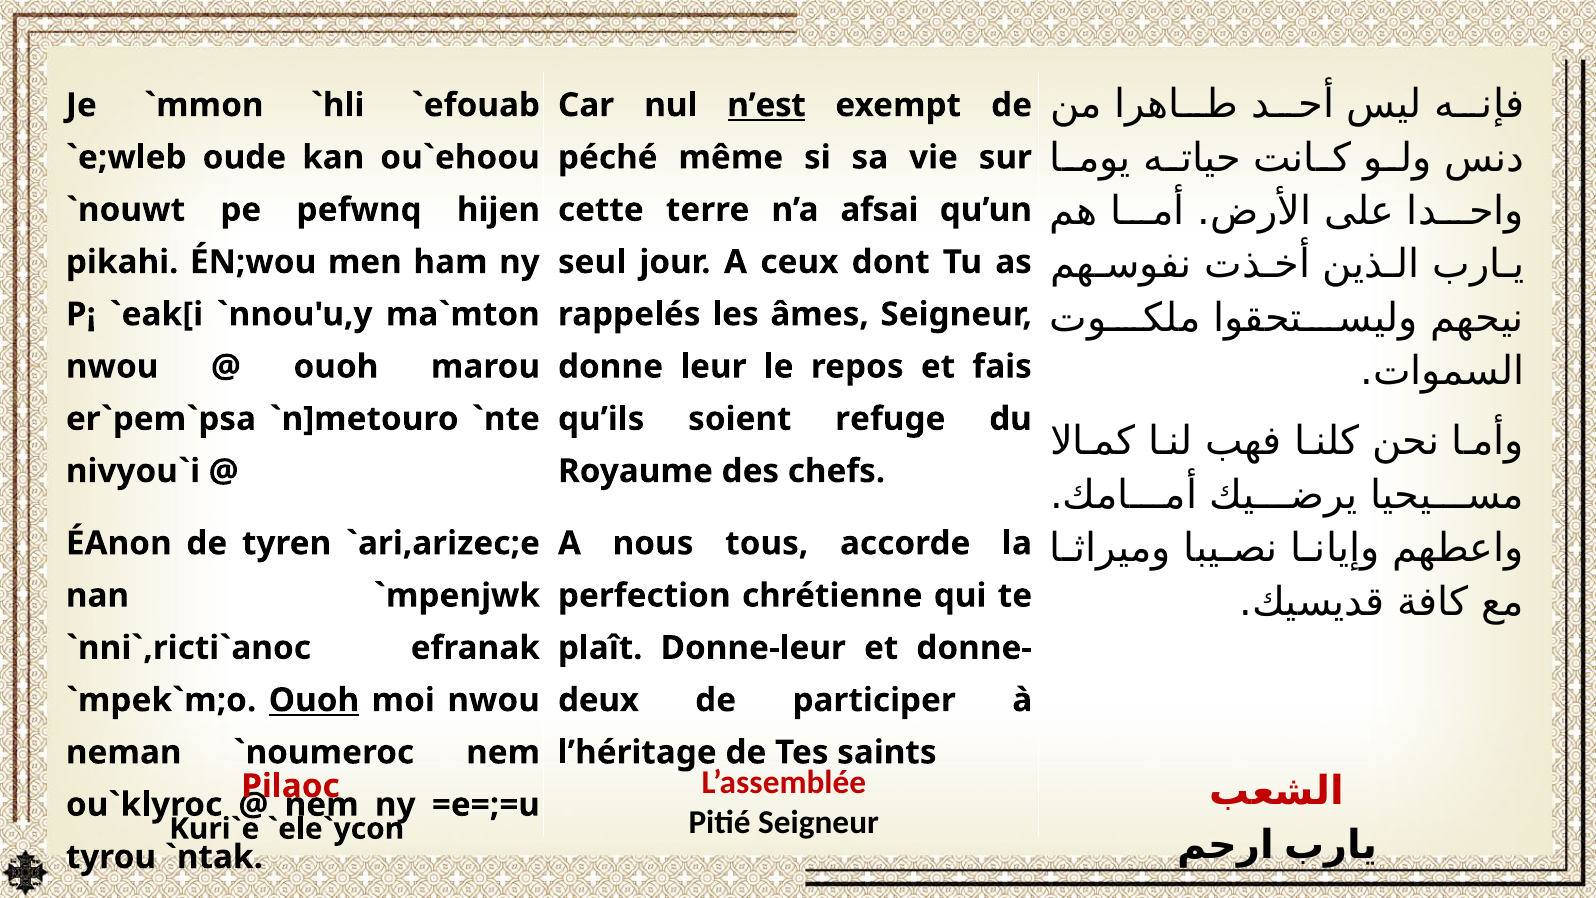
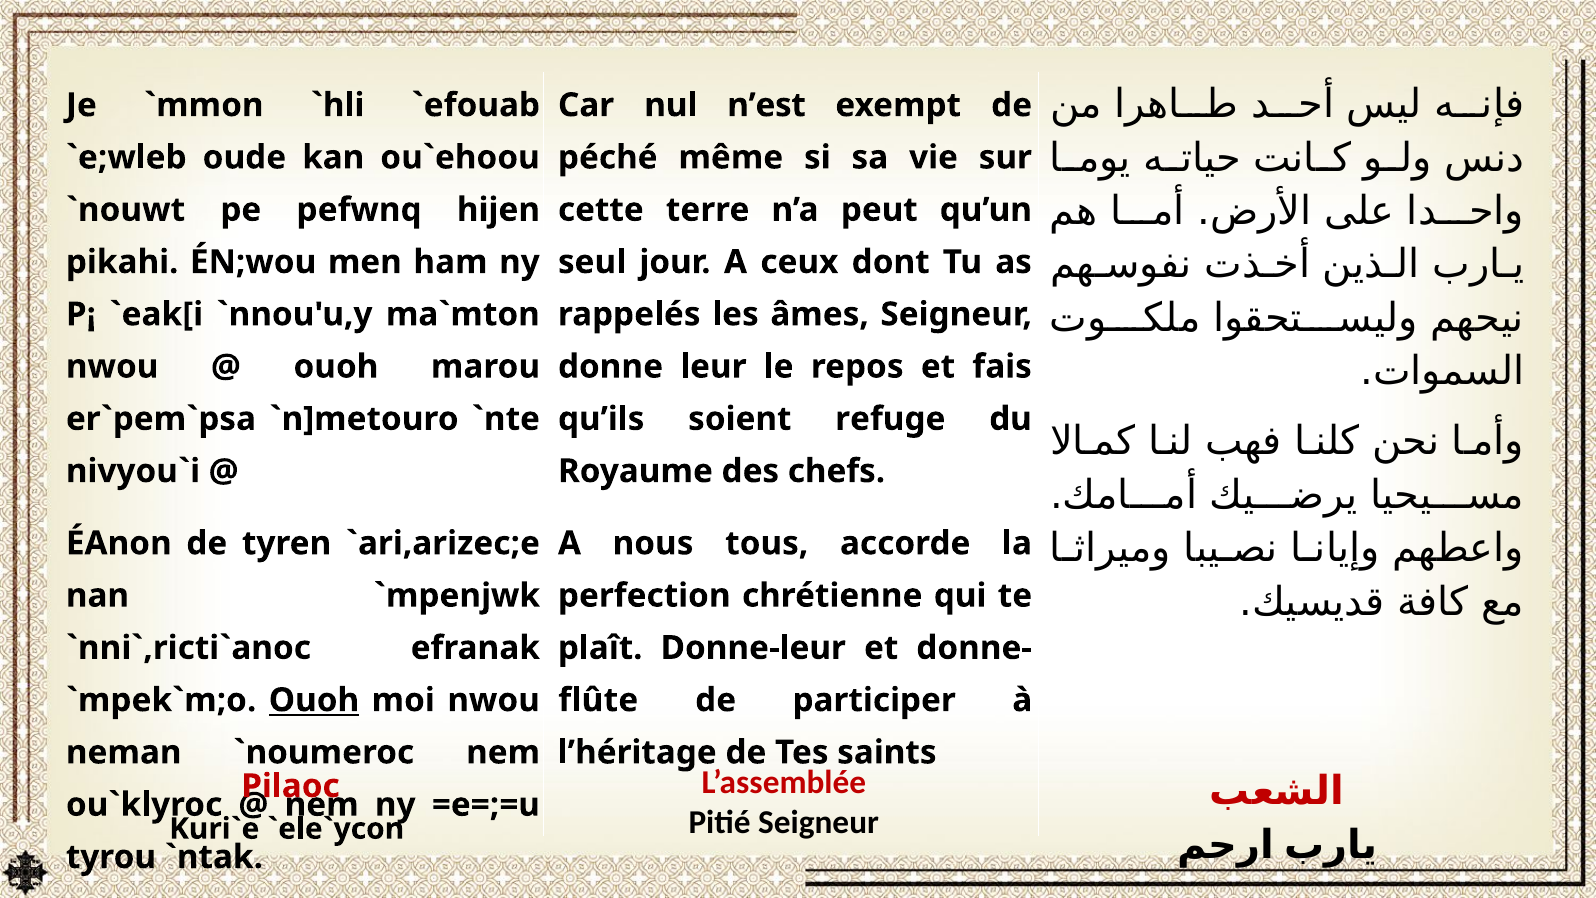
n’est underline: present -> none (767, 105)
afsai: afsai -> peut (879, 210)
deux: deux -> flûte (598, 700)
